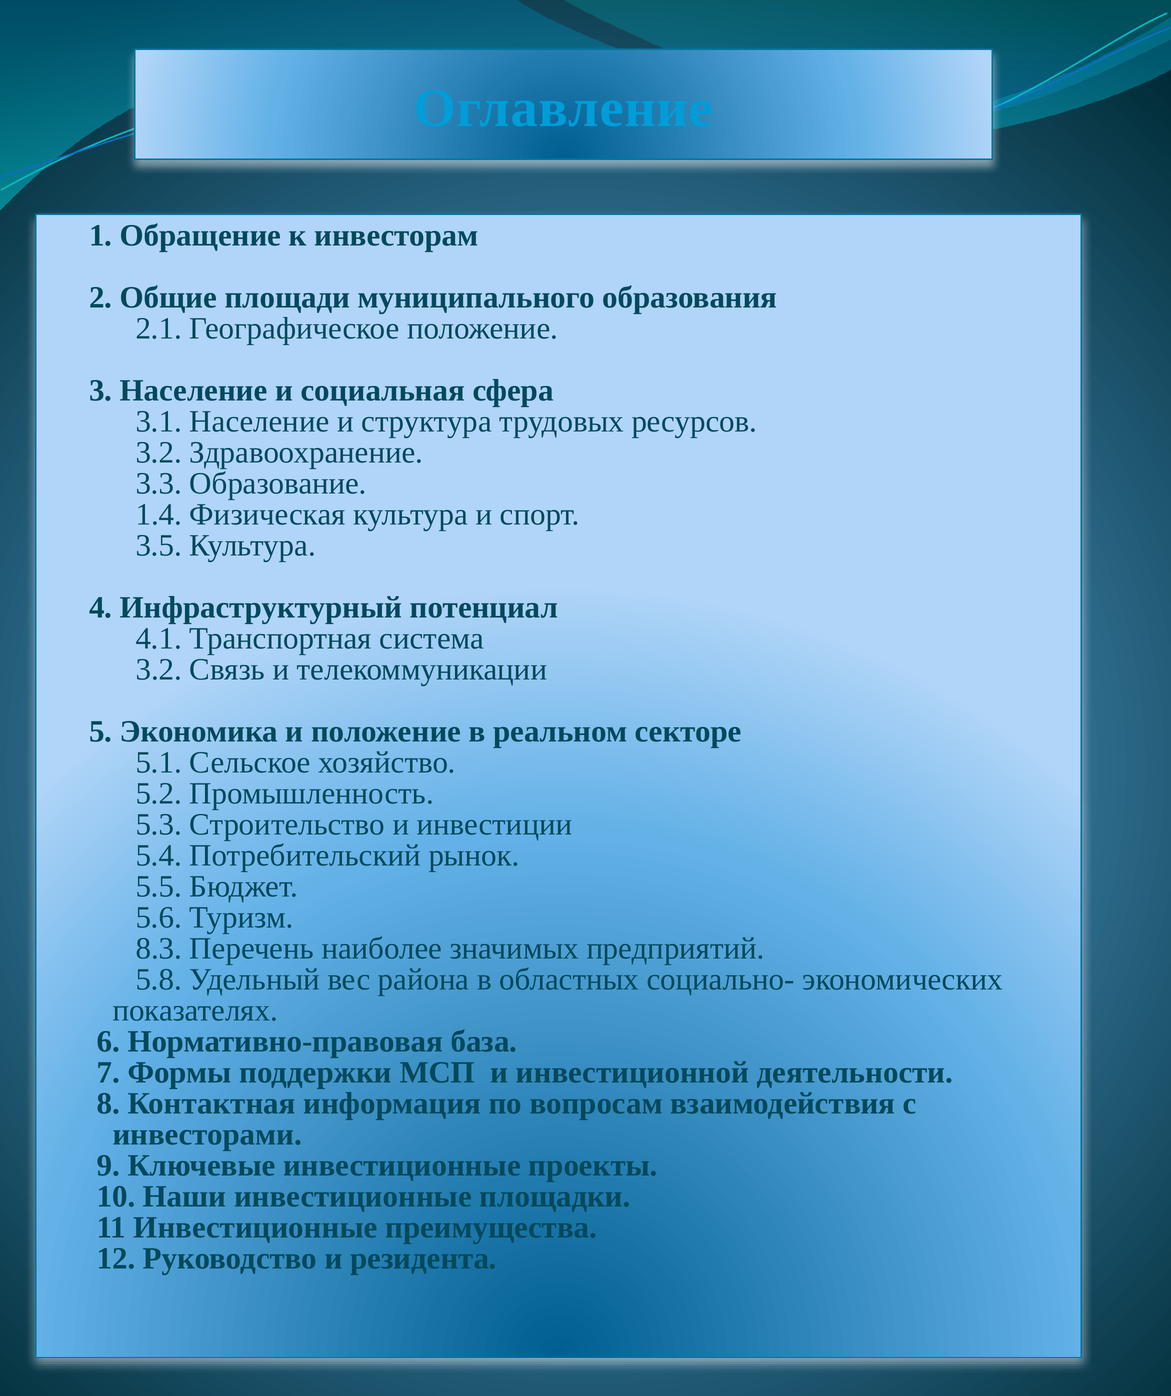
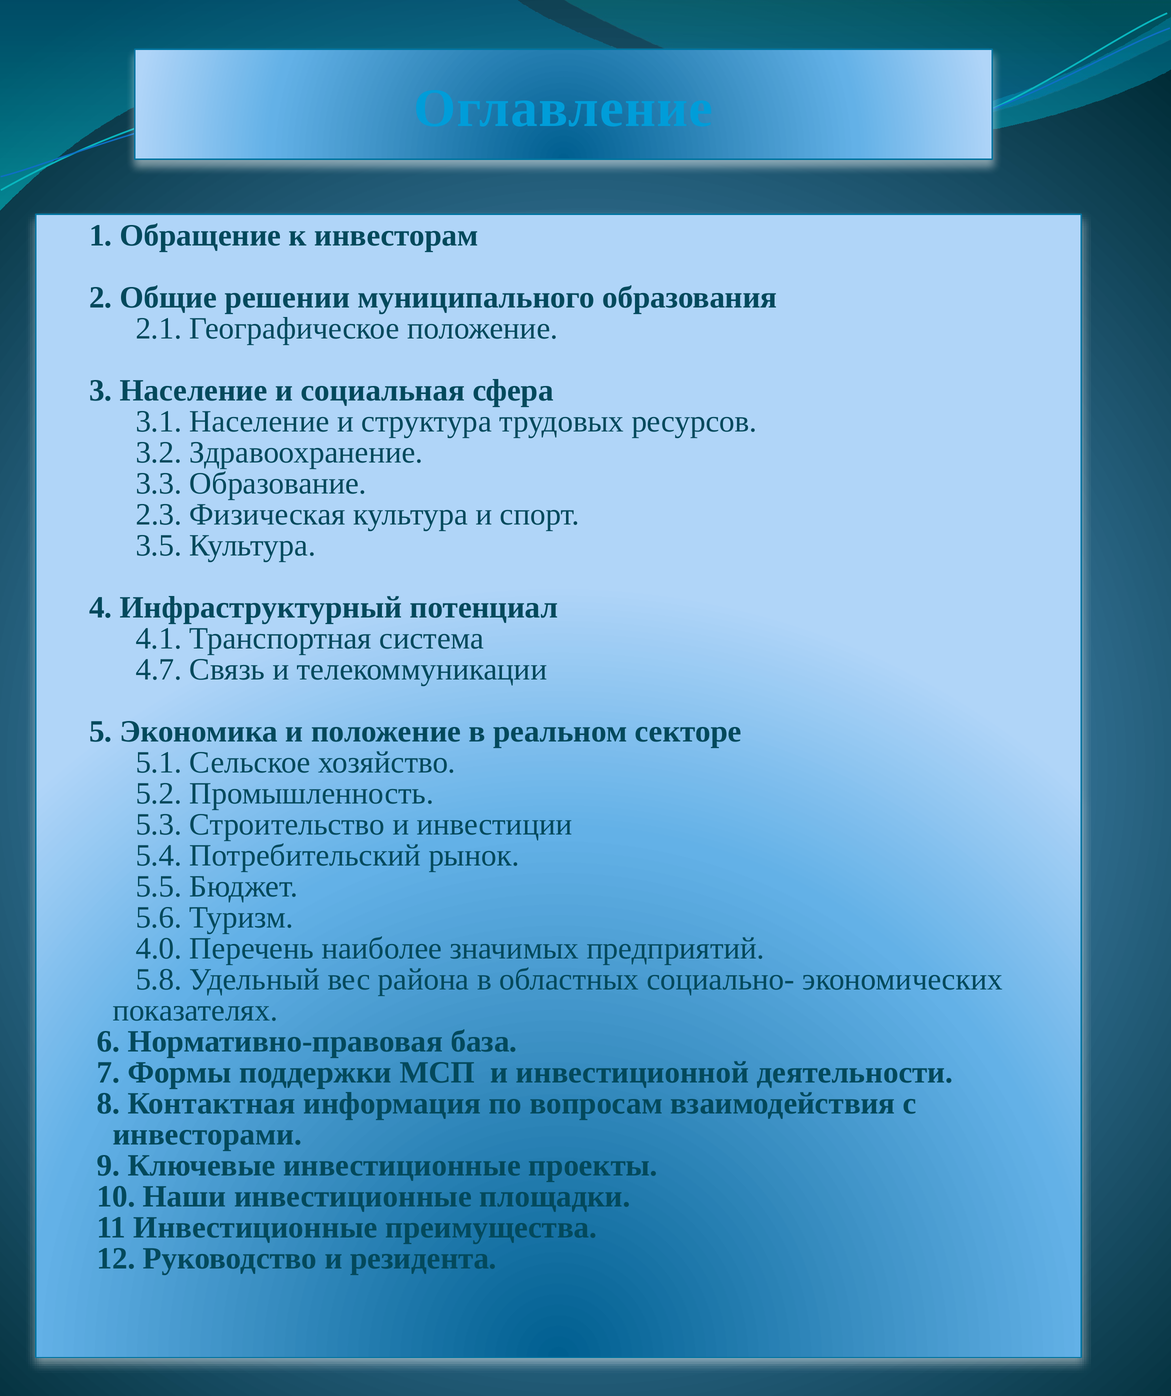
площади: площади -> решении (287, 298)
1.4: 1.4 -> 2.3 (159, 515)
3.2: 3.2 -> 4.7 (159, 670)
8.3: 8.3 -> 4.0 (159, 949)
